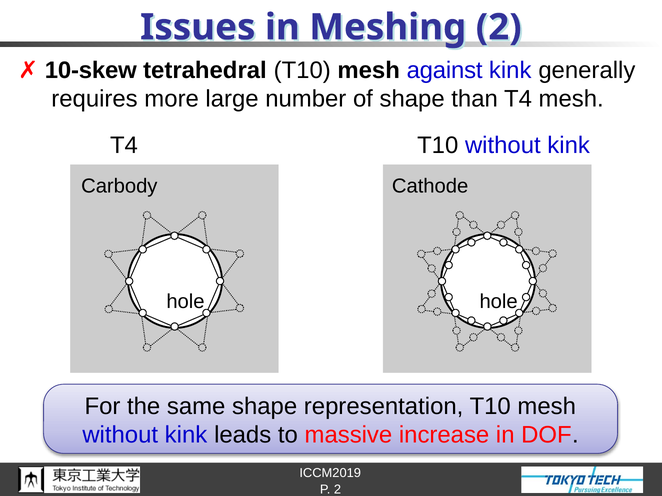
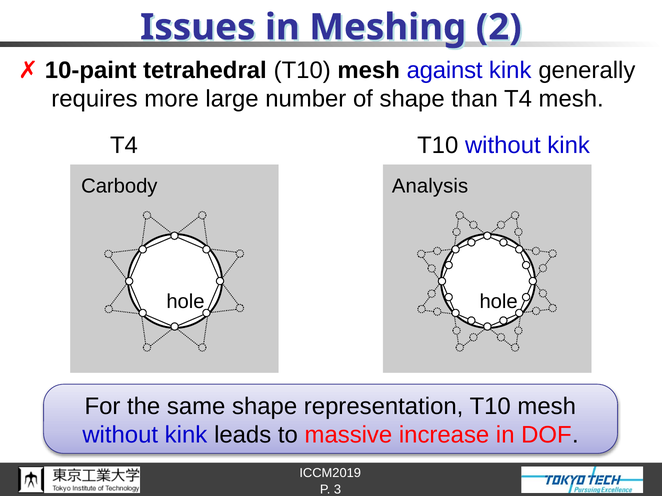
10-skew: 10-skew -> 10-paint (91, 70)
Cathode: Cathode -> Analysis (430, 186)
P 2: 2 -> 3 (338, 490)
